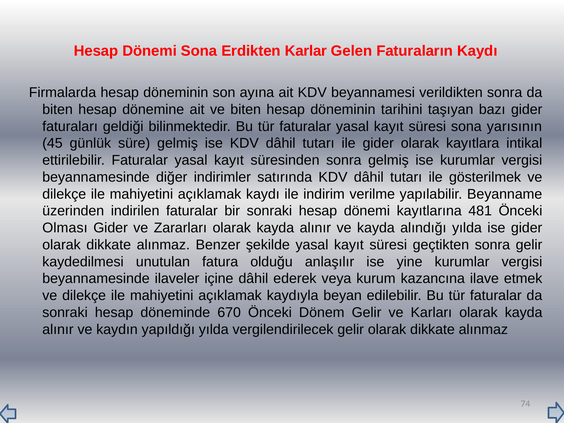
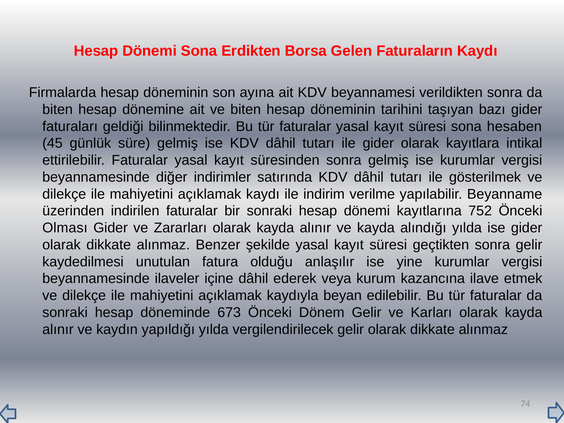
Karlar: Karlar -> Borsa (306, 51)
yarısının: yarısının -> hesaben (514, 126)
481: 481 -> 752 (480, 211)
670: 670 -> 673 (229, 312)
